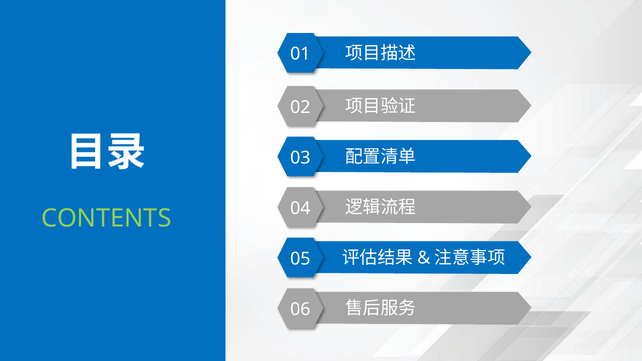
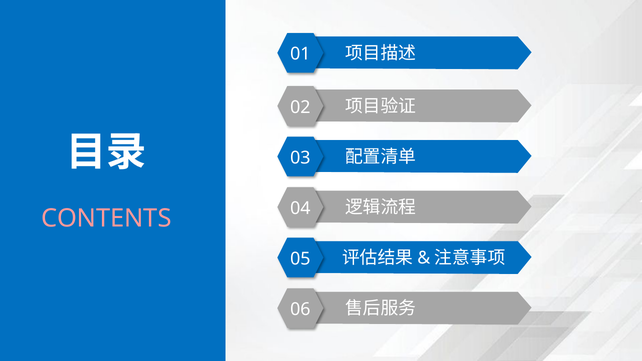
CONTENTS colour: light green -> pink (106, 219)
